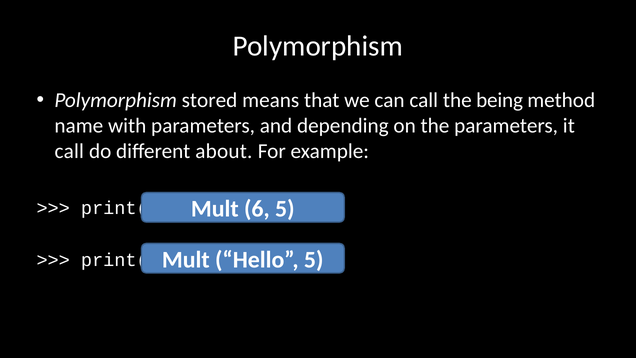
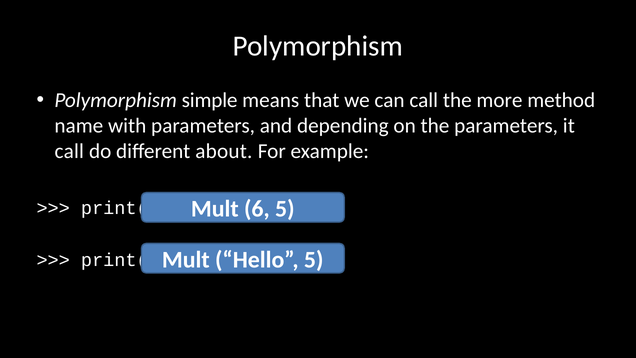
stored: stored -> simple (210, 100)
being: being -> more (499, 100)
